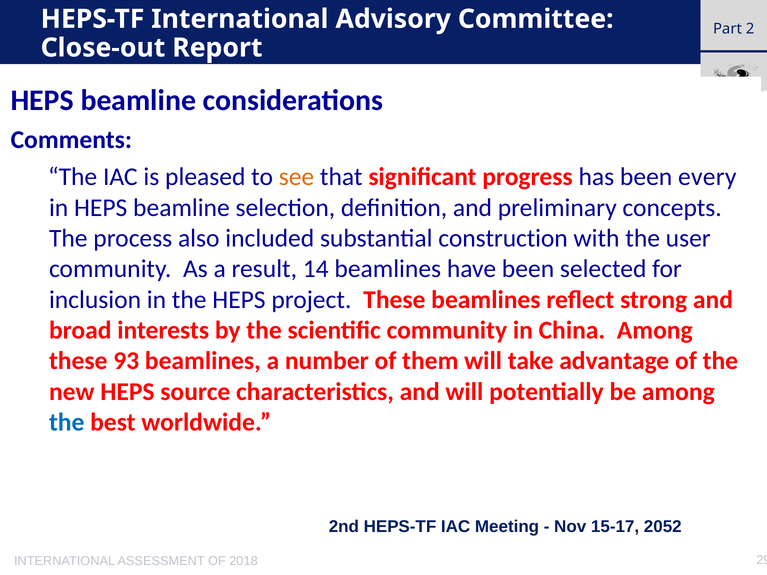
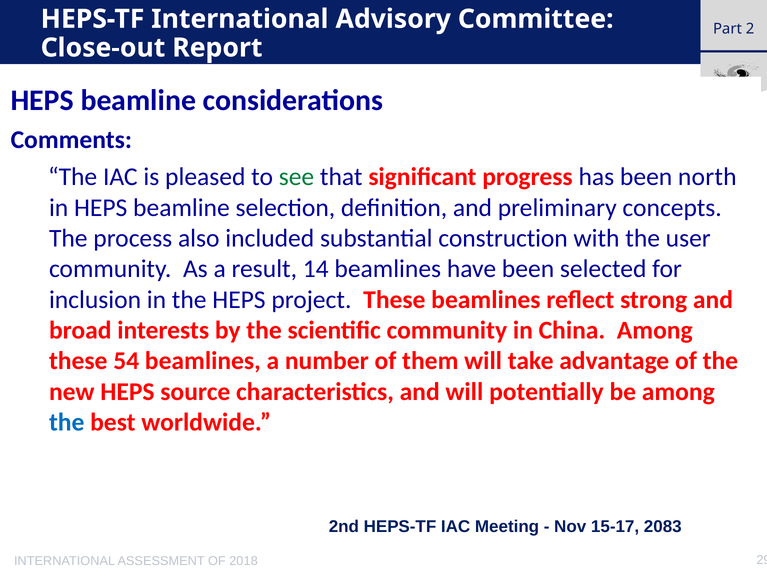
see colour: orange -> green (296, 177)
every: every -> north (707, 177)
93: 93 -> 54 (126, 361)
2052: 2052 -> 2083 (663, 527)
